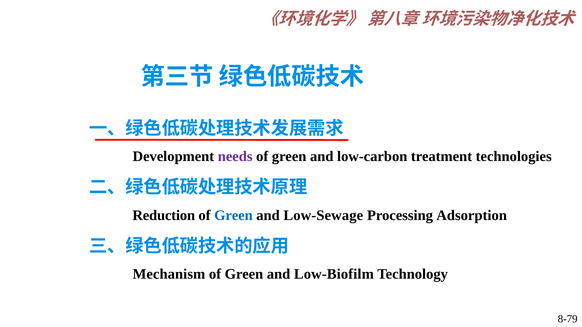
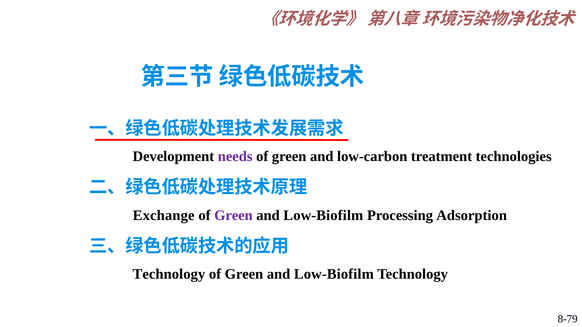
Reduction: Reduction -> Exchange (164, 216)
Green colour: blue -> purple (233, 216)
Low-Sewage: Low-Sewage -> Low-Biofilm (323, 216)
Mechanism: Mechanism -> Technology (169, 275)
